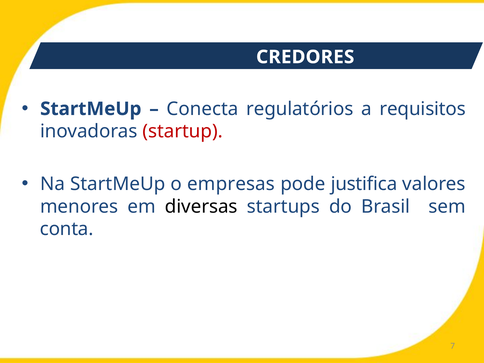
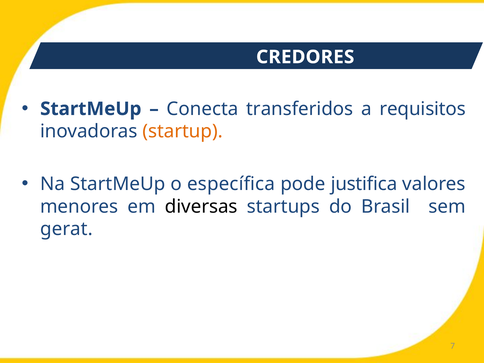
regulatórios: regulatórios -> transferidos (300, 109)
startup colour: red -> orange (183, 131)
empresas: empresas -> específica (231, 184)
conta: conta -> gerat (66, 229)
